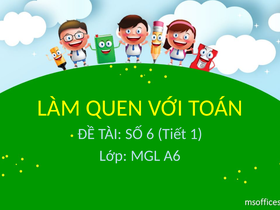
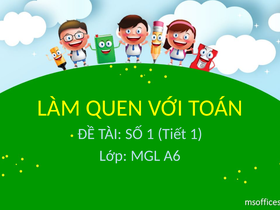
SỐ 6: 6 -> 1 (150, 134)
